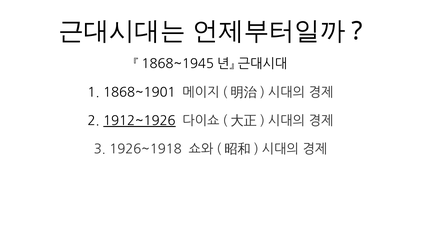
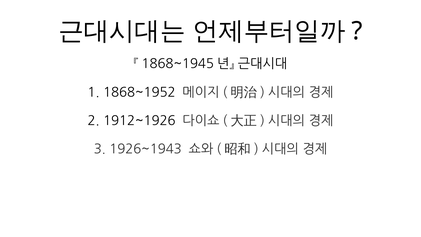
1868~1901: 1868~1901 -> 1868~1952 (139, 92)
1912~1926 underline: present -> none (139, 121)
1926~1918: 1926~1918 -> 1926~1943 (146, 149)
